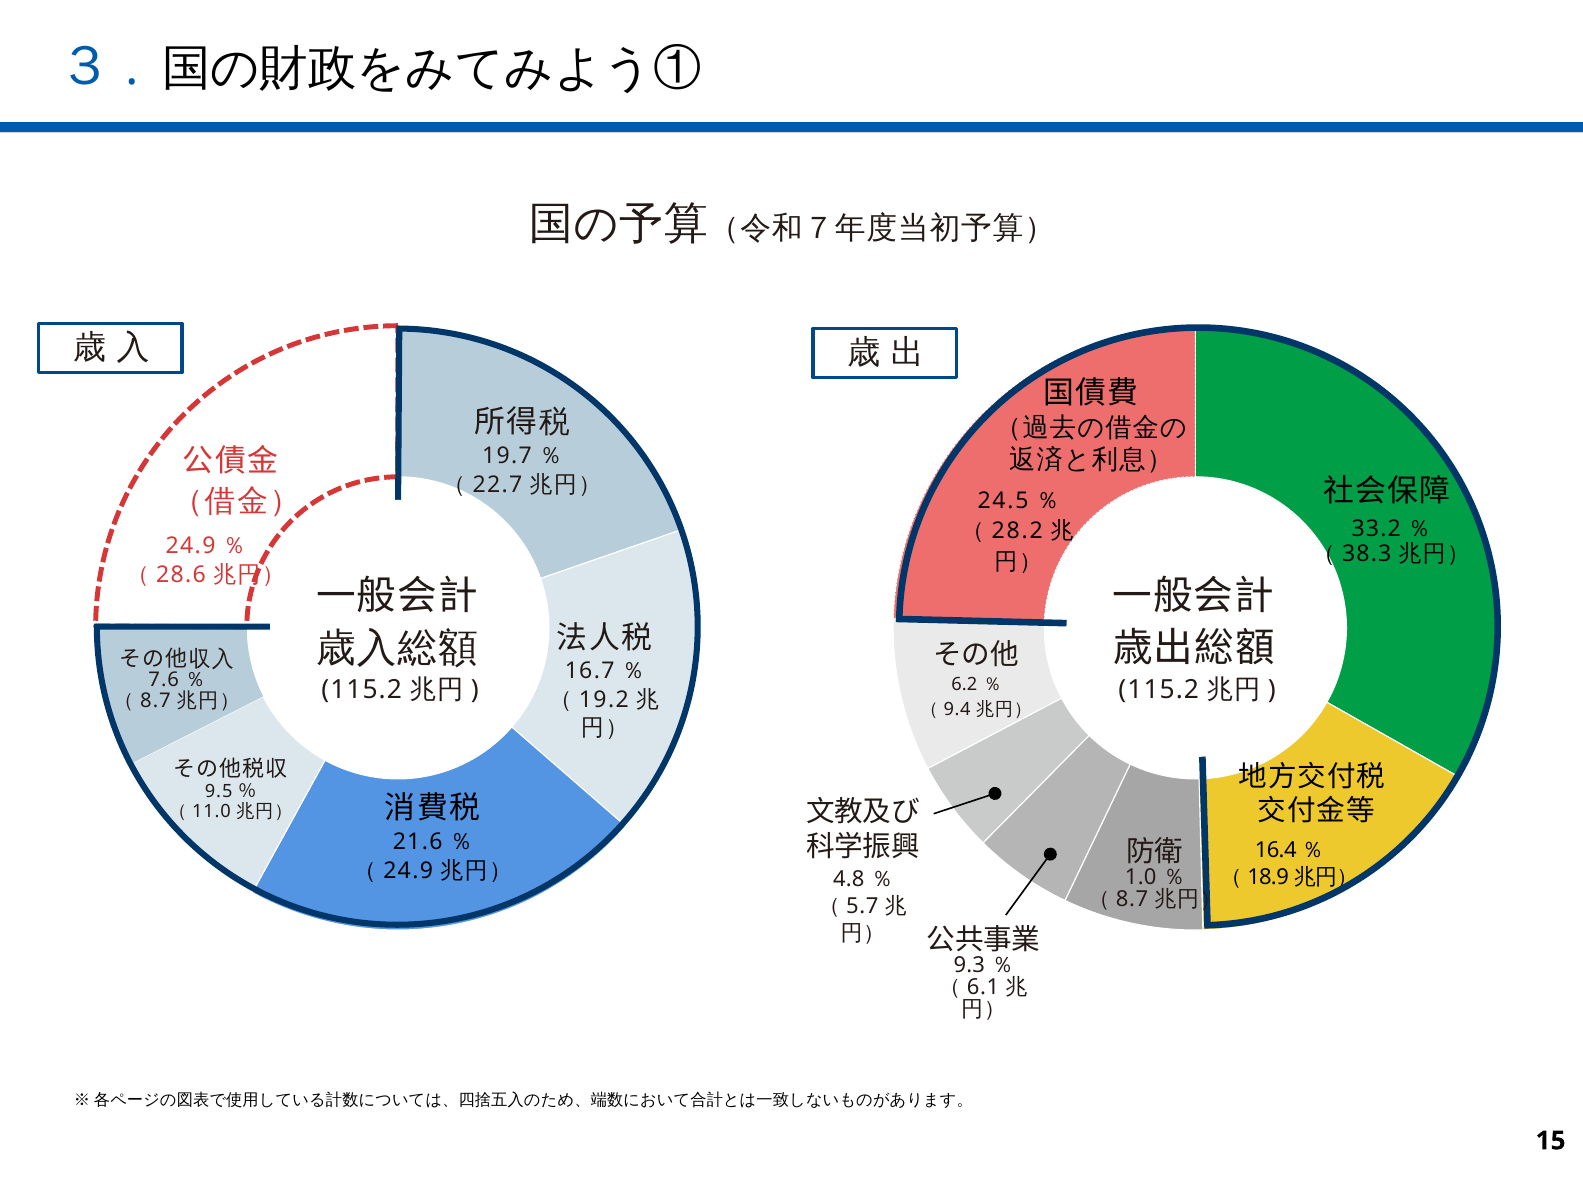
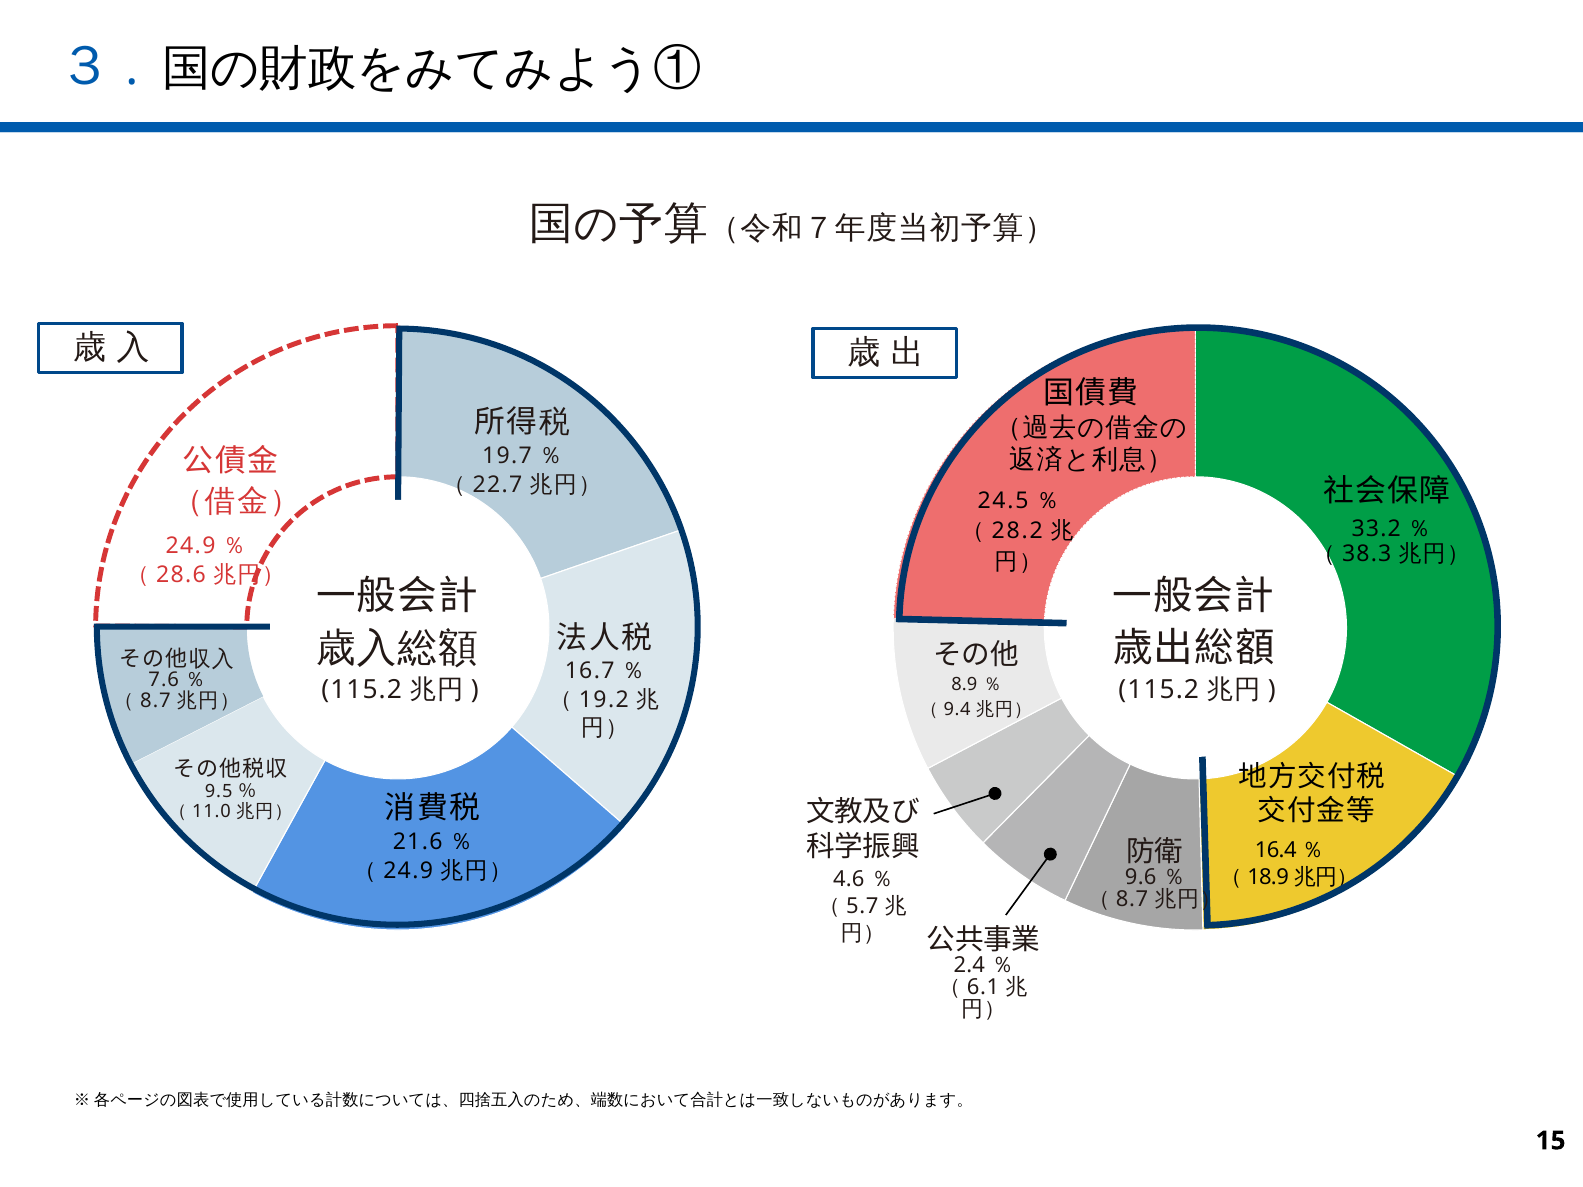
6.2: 6.2 -> 8.9 (964, 685)
1.0: 1.0 -> 9.6 (1141, 877)
4.8: 4.8 -> 4.6 (849, 880)
9.3: 9.3 -> 2.4 (969, 966)
